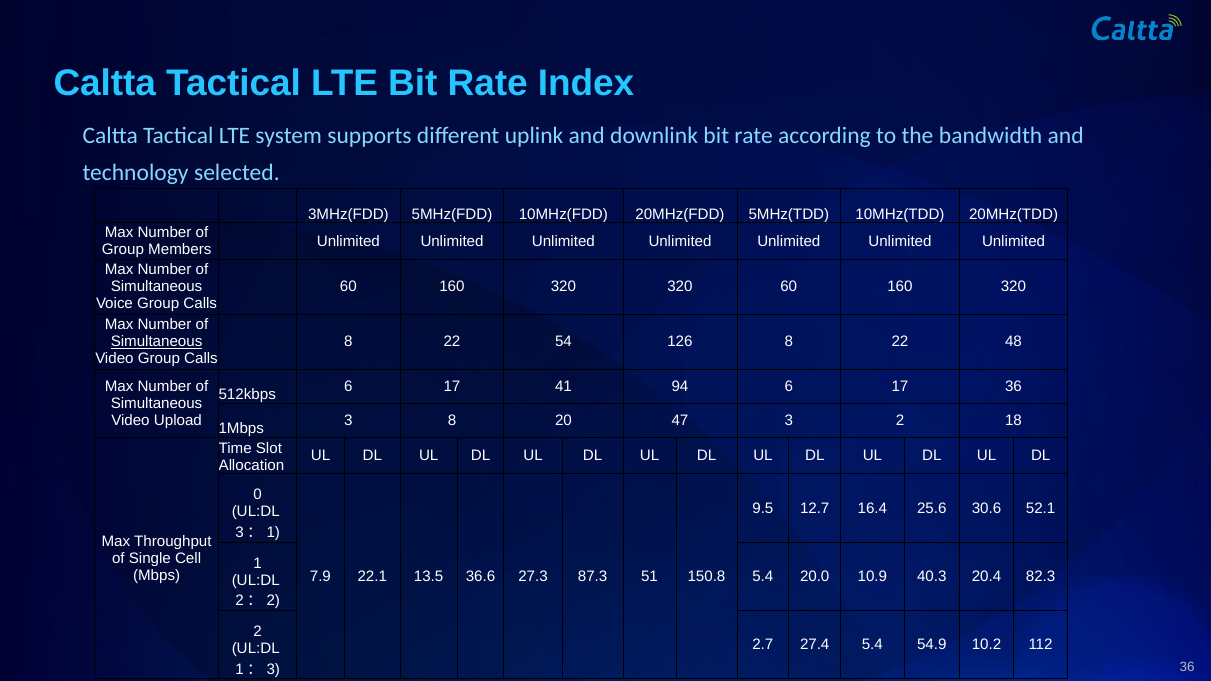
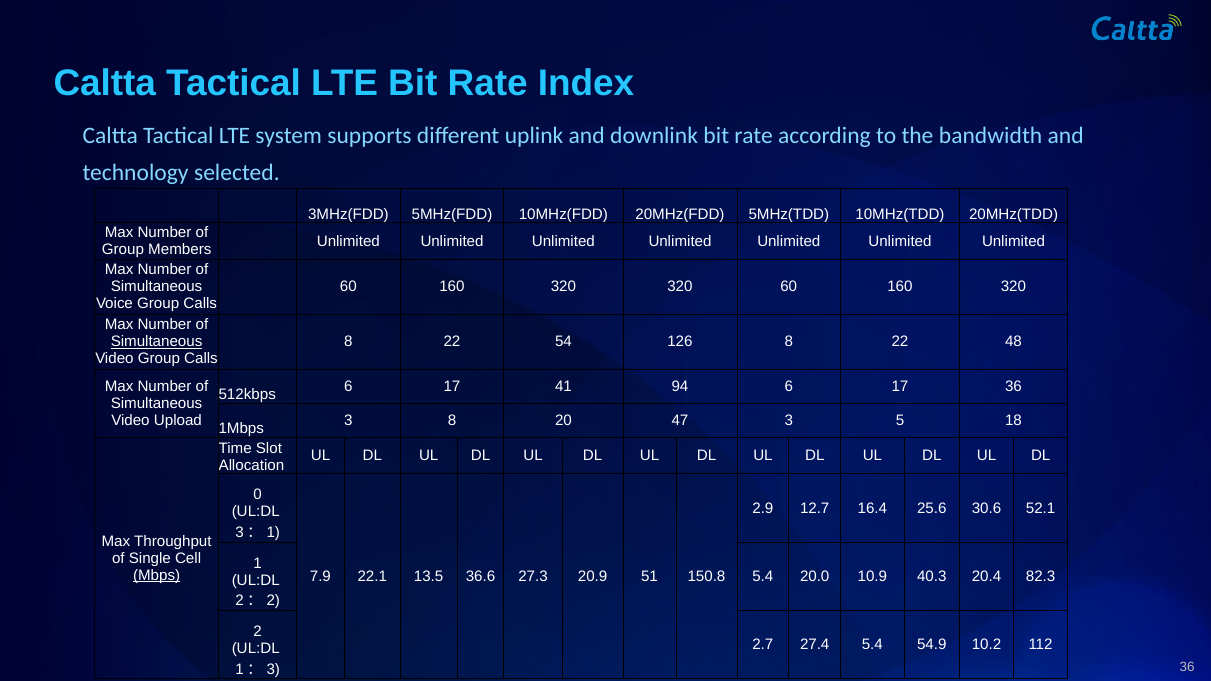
3 2: 2 -> 5 (900, 420)
9.5: 9.5 -> 2.9 (763, 508)
Mbps underline: none -> present (157, 575)
87.3: 87.3 -> 20.9 (593, 577)
